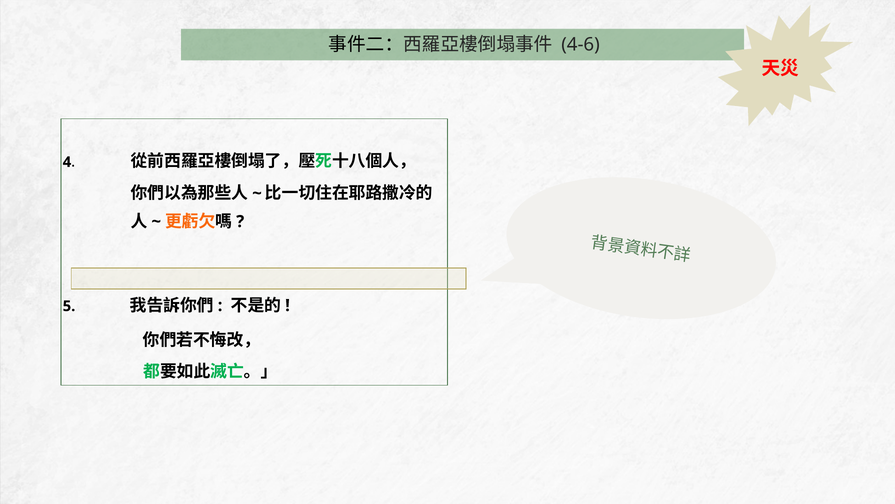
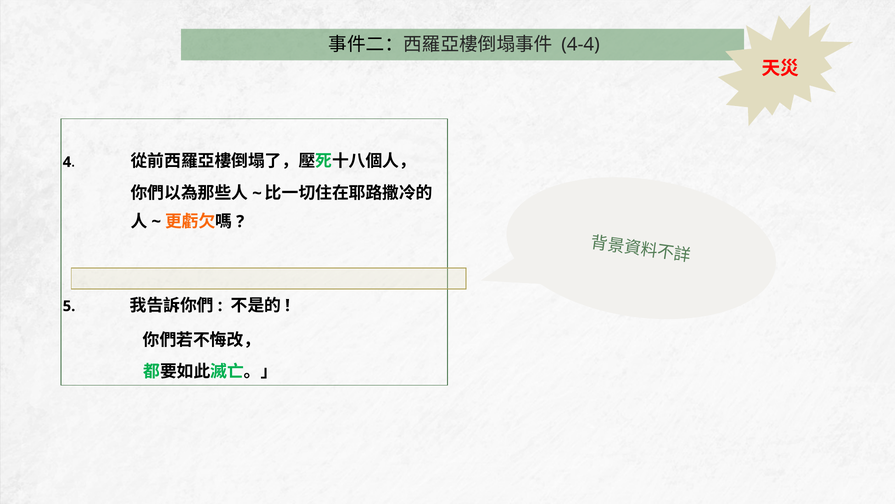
4-6: 4-6 -> 4-4 (581, 45)
